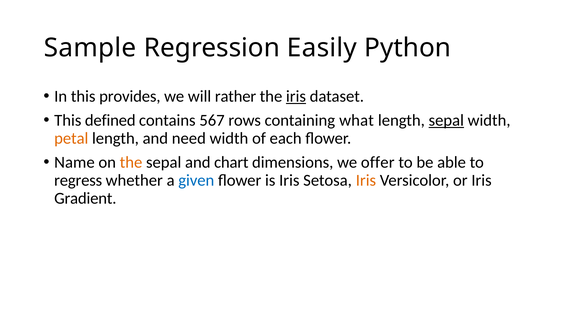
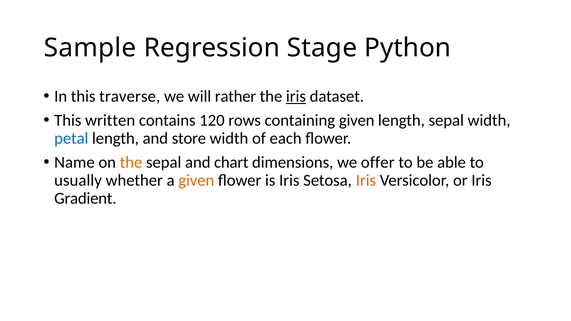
Easily: Easily -> Stage (322, 48)
provides: provides -> traverse (130, 97)
defined: defined -> written (110, 120)
567: 567 -> 120 (212, 120)
containing what: what -> given (357, 120)
sepal underline: present -> none (446, 120)
petal colour: orange -> blue (71, 138)
need: need -> store (189, 138)
regress: regress -> usually (78, 180)
given colour: blue -> orange (196, 180)
